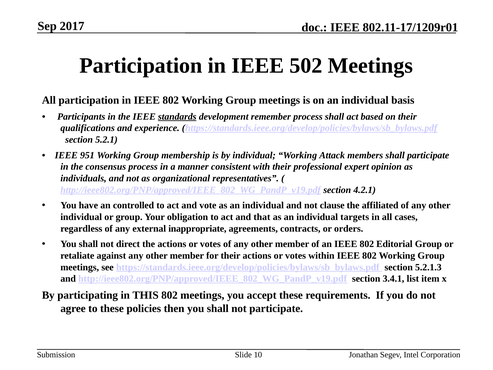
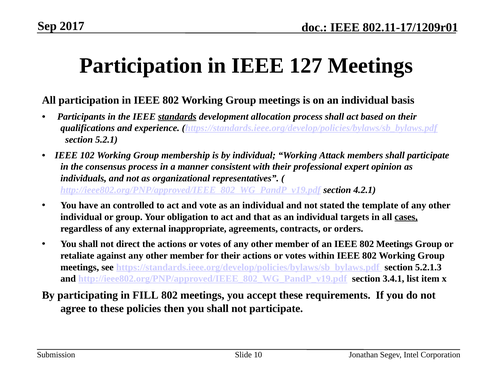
502: 502 -> 127 (306, 66)
remember: remember -> allocation (271, 117)
951: 951 -> 102 (87, 155)
clause: clause -> stated (332, 205)
affiliated: affiliated -> template (380, 205)
cases underline: none -> present (406, 217)
IEEE 802 Editorial: Editorial -> Meetings (394, 244)
THIS: THIS -> FILL (145, 295)
